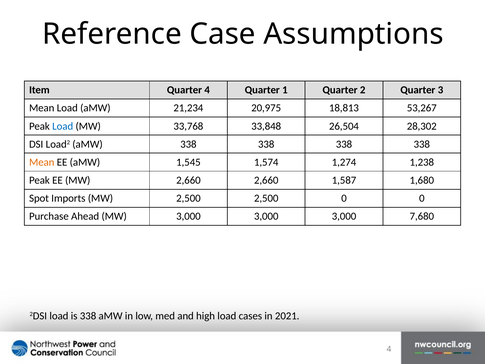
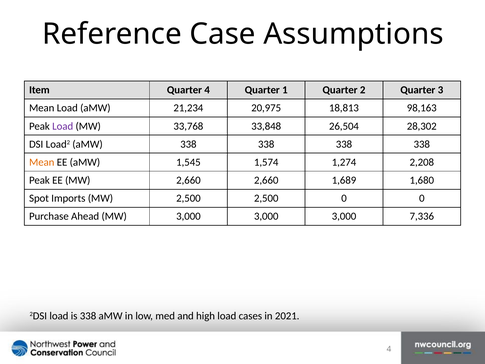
53,267: 53,267 -> 98,163 (422, 108)
Load colour: blue -> purple (63, 126)
1,238: 1,238 -> 2,208 (422, 162)
1,587: 1,587 -> 1,689 (344, 180)
7,680: 7,680 -> 7,336 (422, 216)
